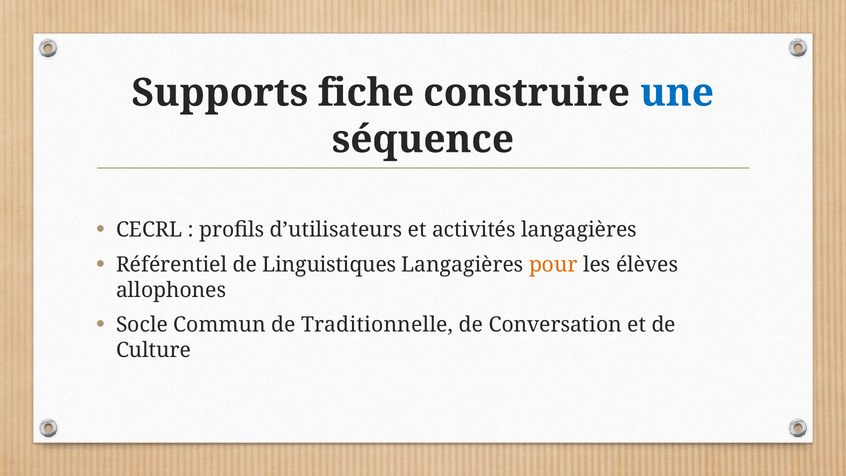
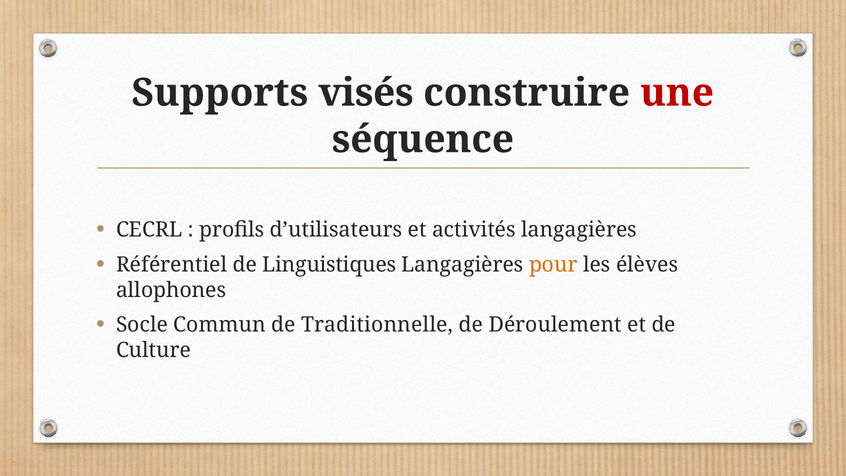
fiche: fiche -> visés (366, 93)
une colour: blue -> red (677, 93)
Conversation: Conversation -> Déroulement (555, 325)
